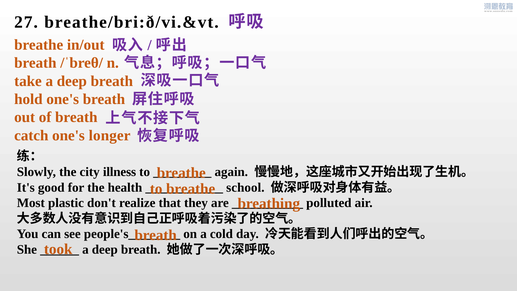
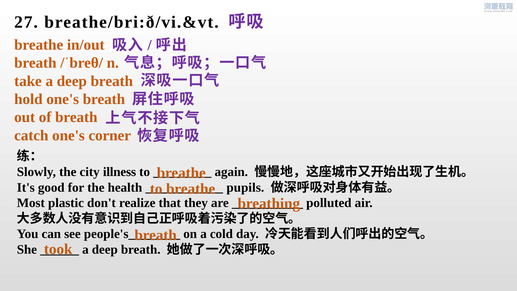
longer: longer -> corner (110, 135)
school: school -> pupils (245, 187)
